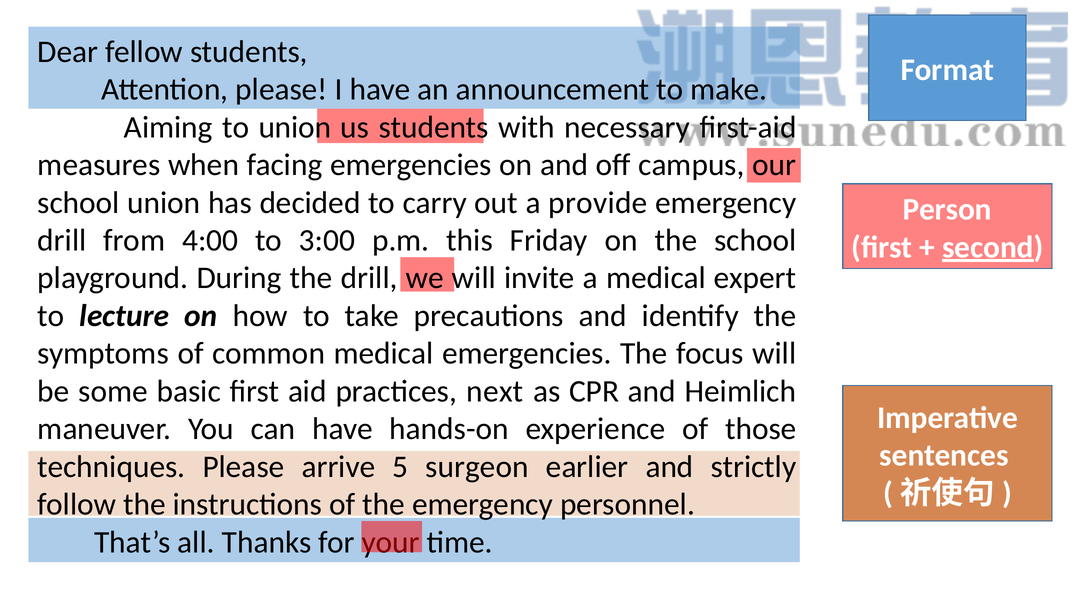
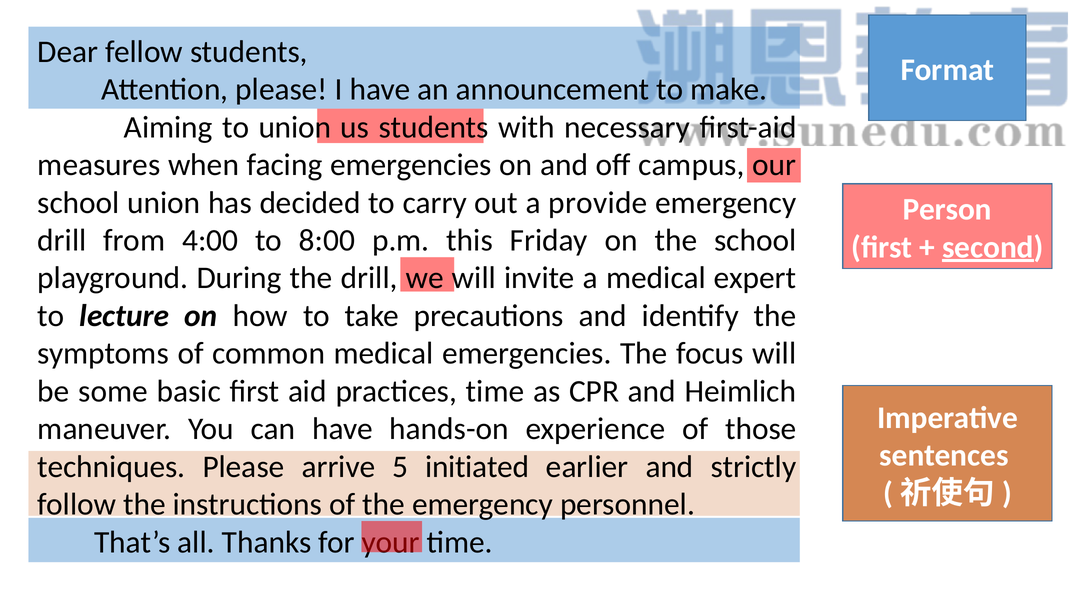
3:00: 3:00 -> 8:00 (327, 240)
practices next: next -> time (495, 391)
surgeon: surgeon -> initiated (477, 467)
